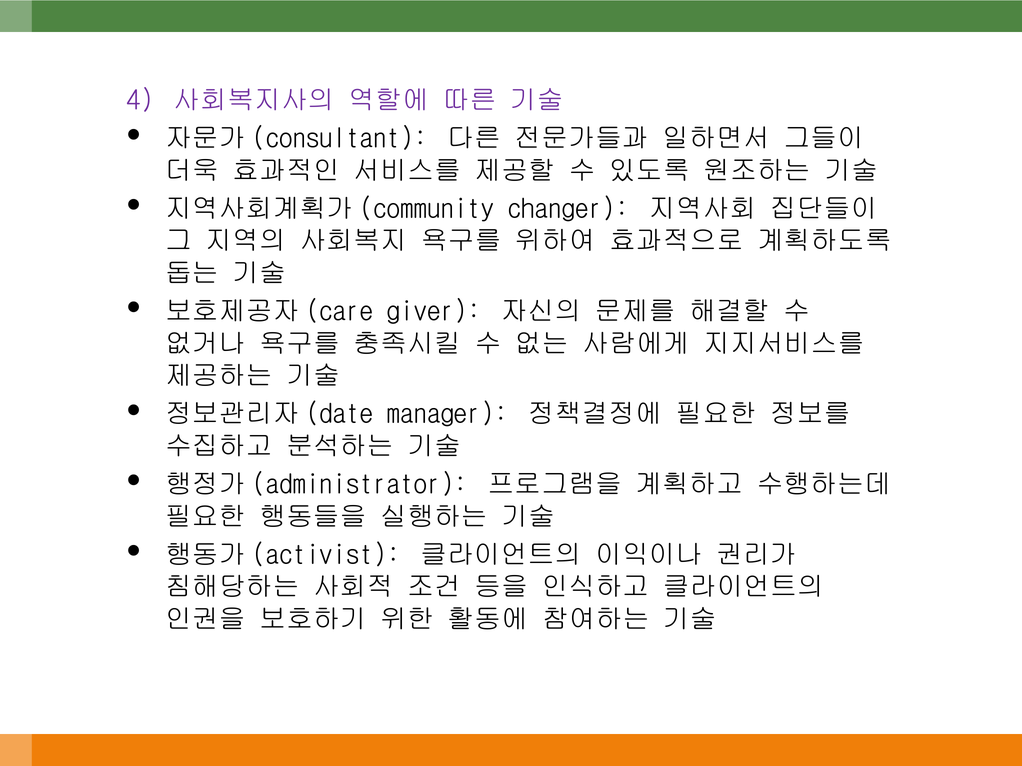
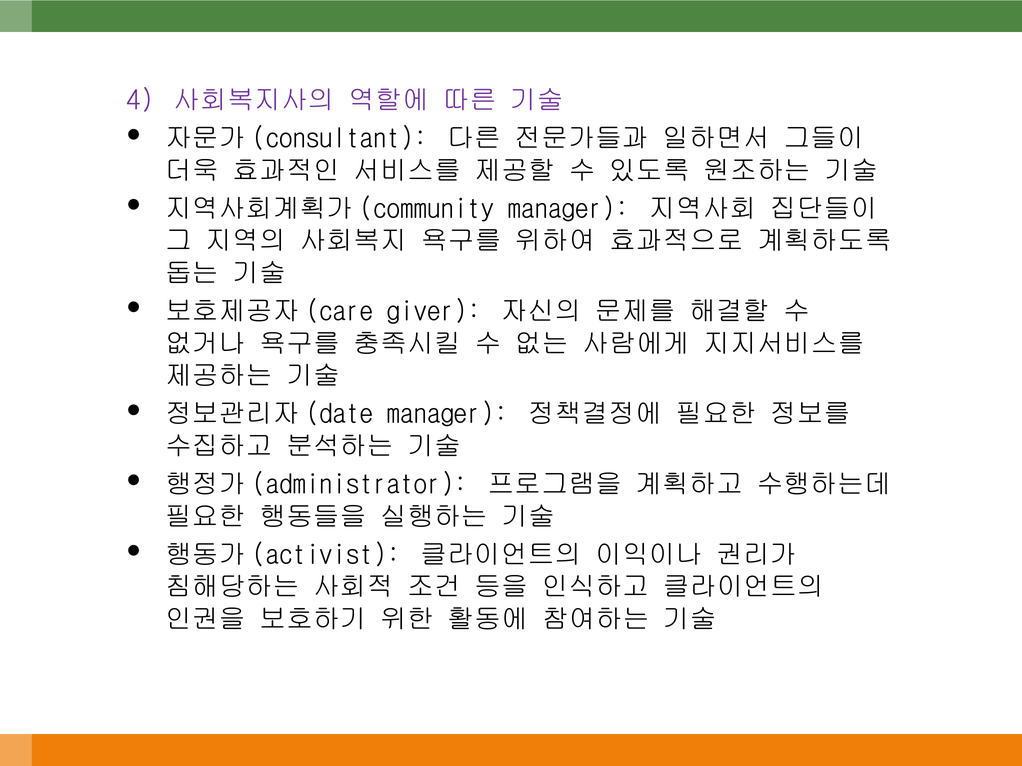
changer: changer -> manager (568, 209)
